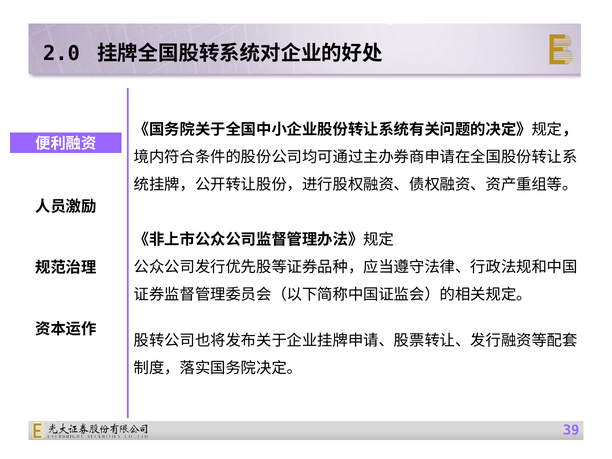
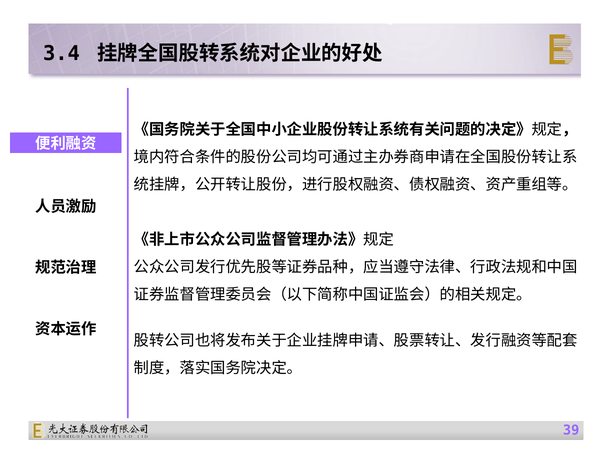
2.0: 2.0 -> 3.4 (61, 53)
